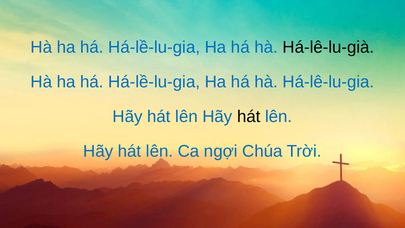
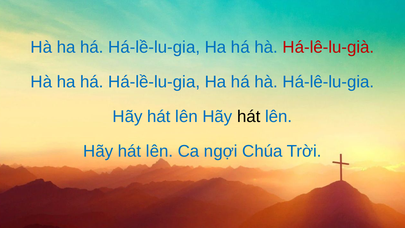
Há-lê-lu-già colour: black -> red (328, 47)
